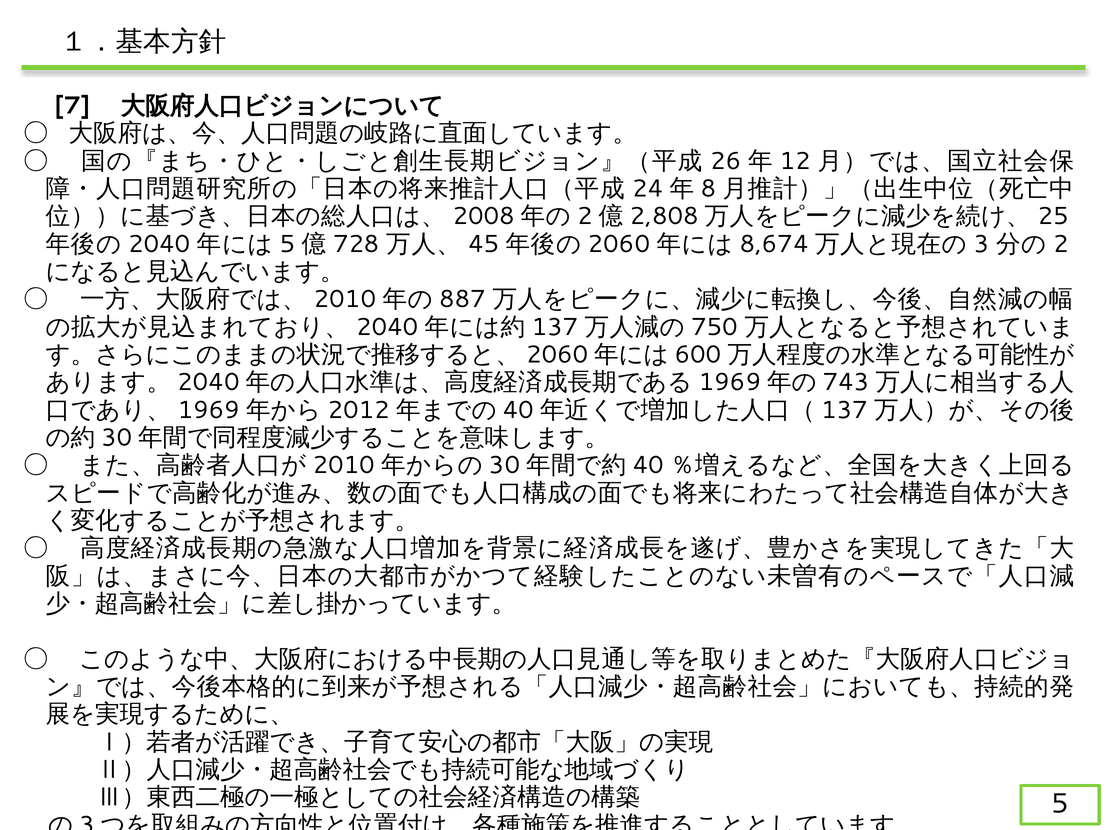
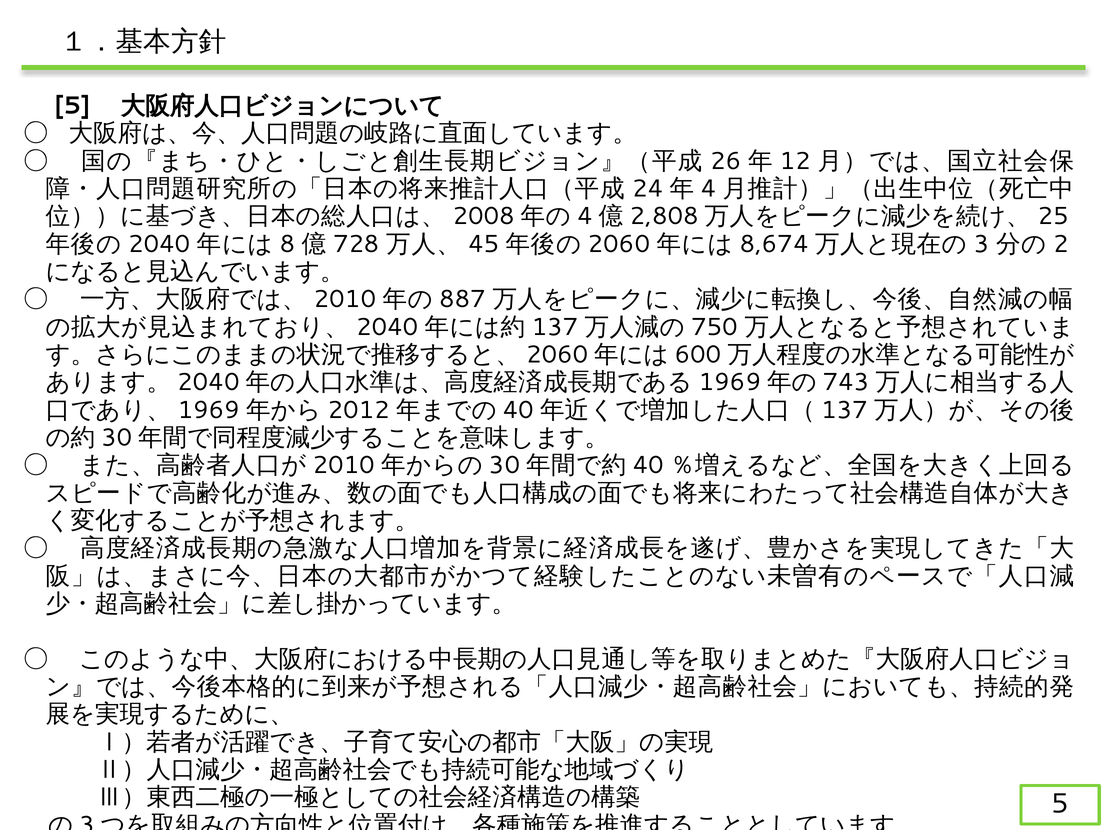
7: 7 -> 5 (72, 106)
8: 8 -> 4 (709, 189)
2: 2 -> 4 (585, 216)
5: 5 -> 8 (288, 244)
